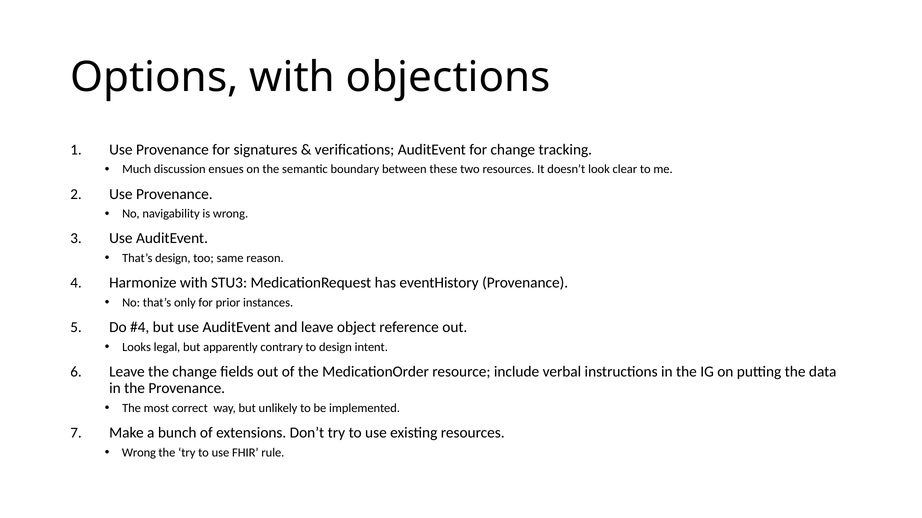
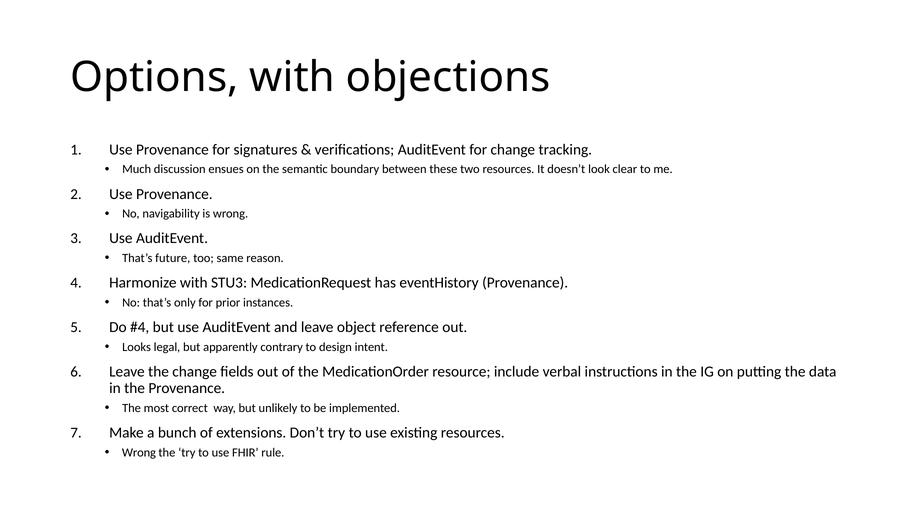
That’s design: design -> future (173, 259)
